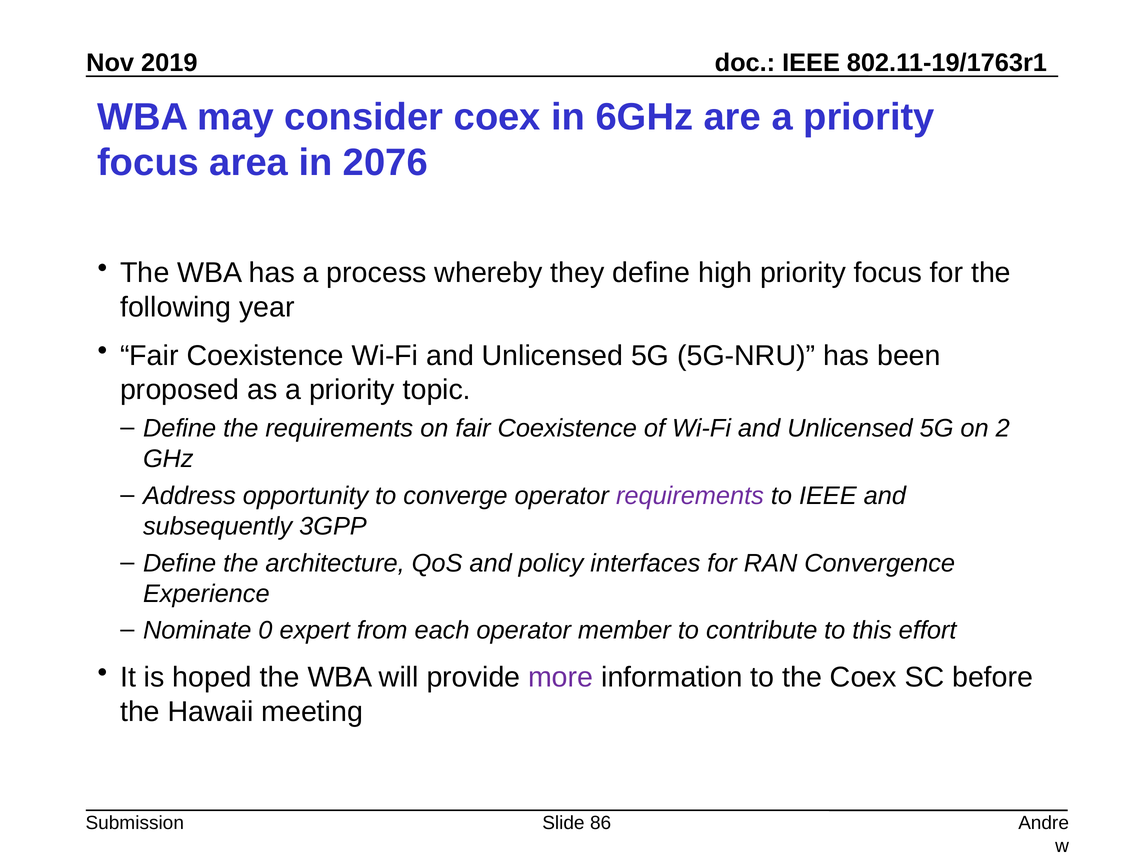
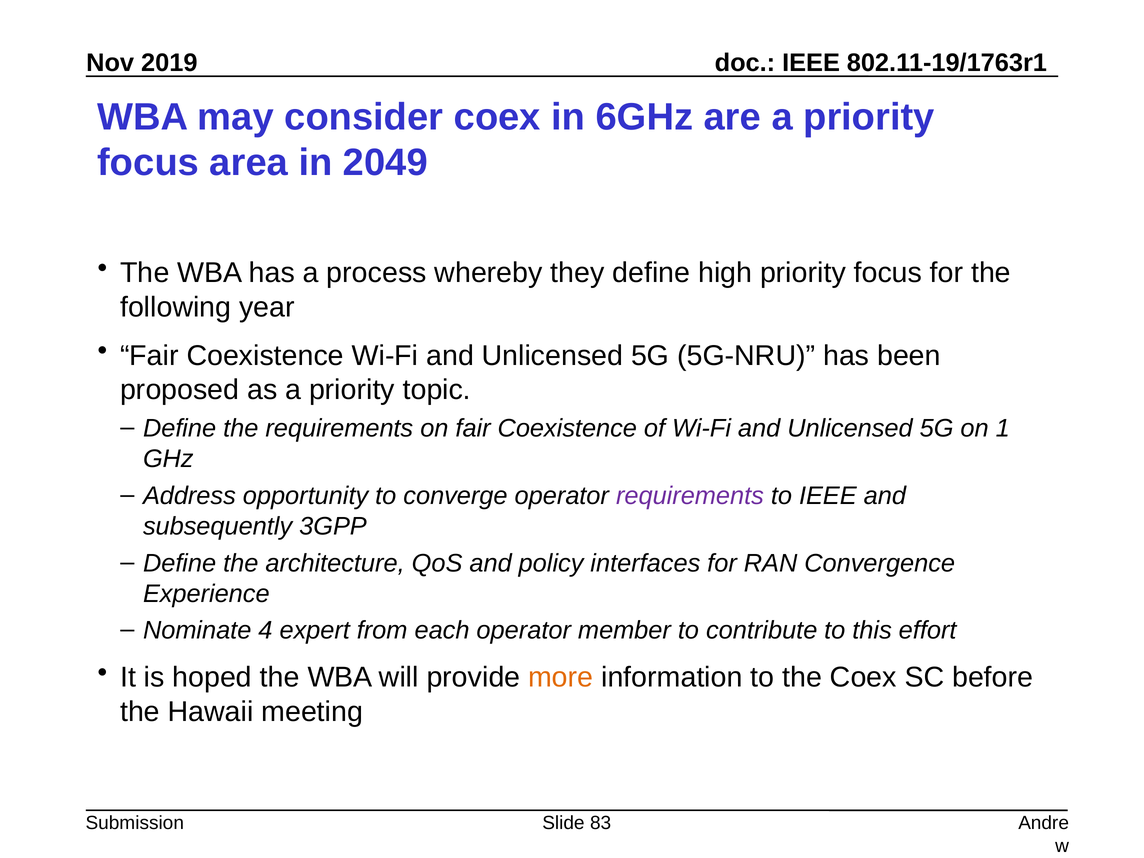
2076: 2076 -> 2049 (385, 163)
2: 2 -> 1 (1003, 429)
0: 0 -> 4 (265, 631)
more colour: purple -> orange (561, 678)
86: 86 -> 83 (601, 823)
